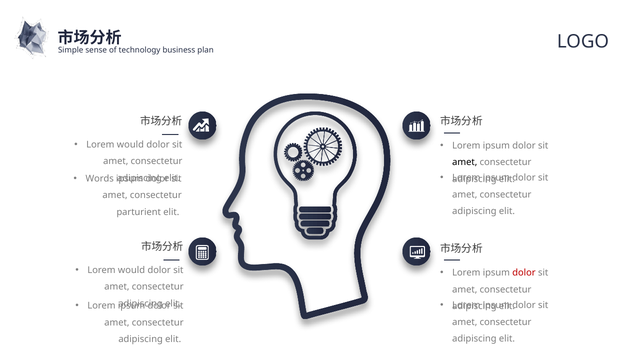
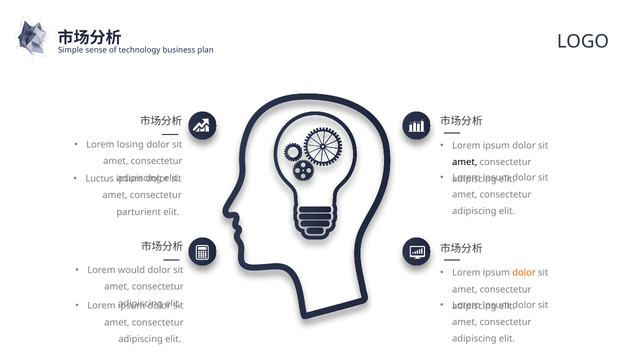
would: would -> losing (130, 145)
Words: Words -> Luctus (100, 179)
dolor colour: red -> orange (524, 273)
